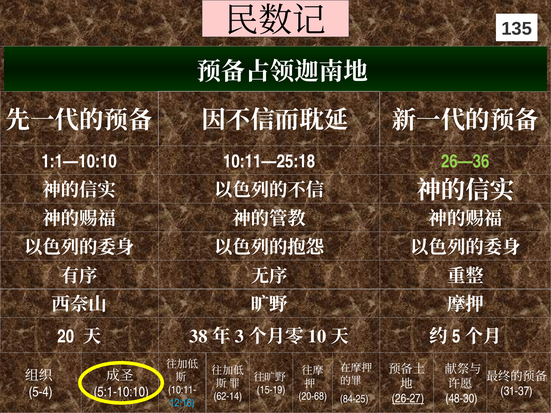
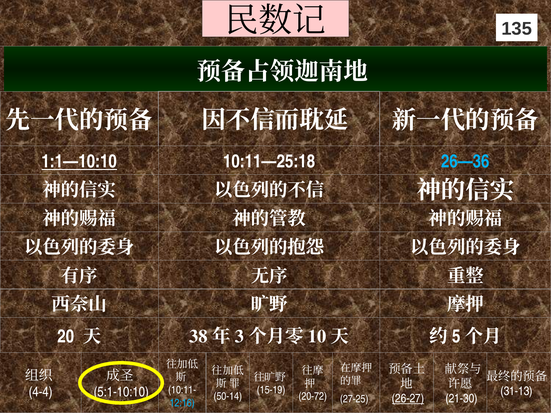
1:1—10:10 underline: none -> present (79, 162)
26—36 colour: light green -> light blue (465, 162)
31-37: 31-37 -> 31-13 (517, 391)
5-4: 5-4 -> 4-4 (41, 392)
62-14: 62-14 -> 50-14 (228, 397)
20-68: 20-68 -> 20-72 (313, 397)
48-30: 48-30 -> 21-30 (461, 399)
84-25: 84-25 -> 27-25 (354, 399)
